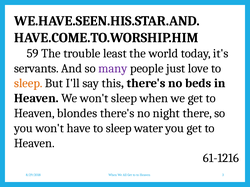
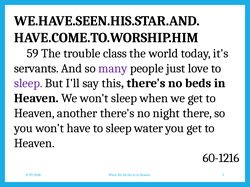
least: least -> class (115, 53)
sleep colour: orange -> purple (28, 83)
blondes: blondes -> another (77, 113)
61-1216: 61-1216 -> 60-1216 (221, 158)
